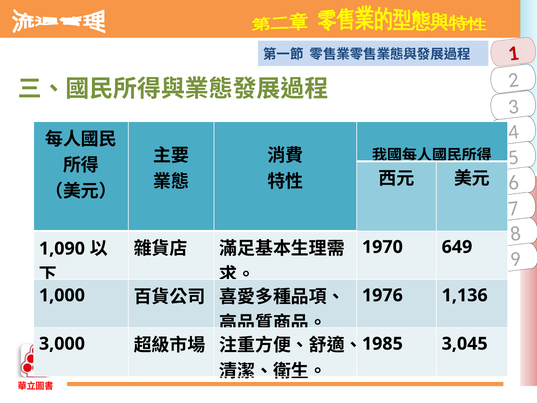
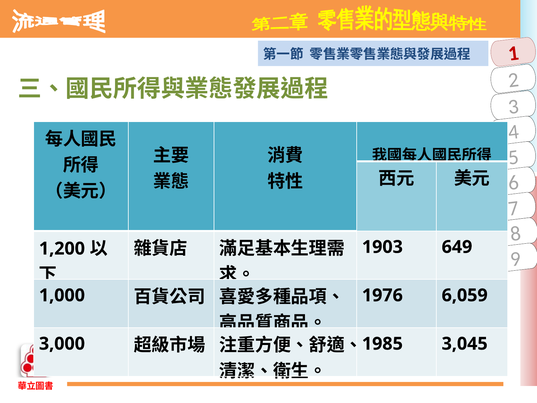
1970: 1970 -> 1903 (382, 247)
1,090: 1,090 -> 1,200 (62, 248)
1,136: 1,136 -> 6,059 (465, 295)
